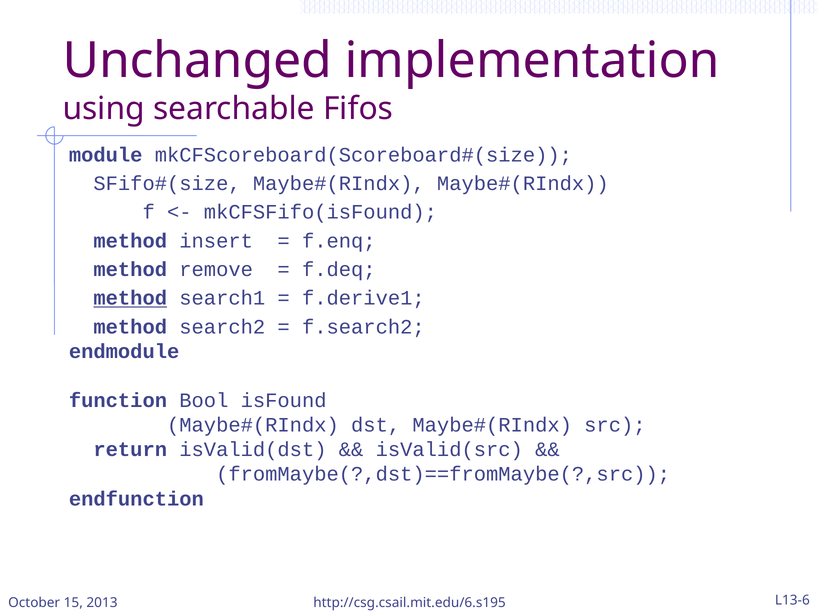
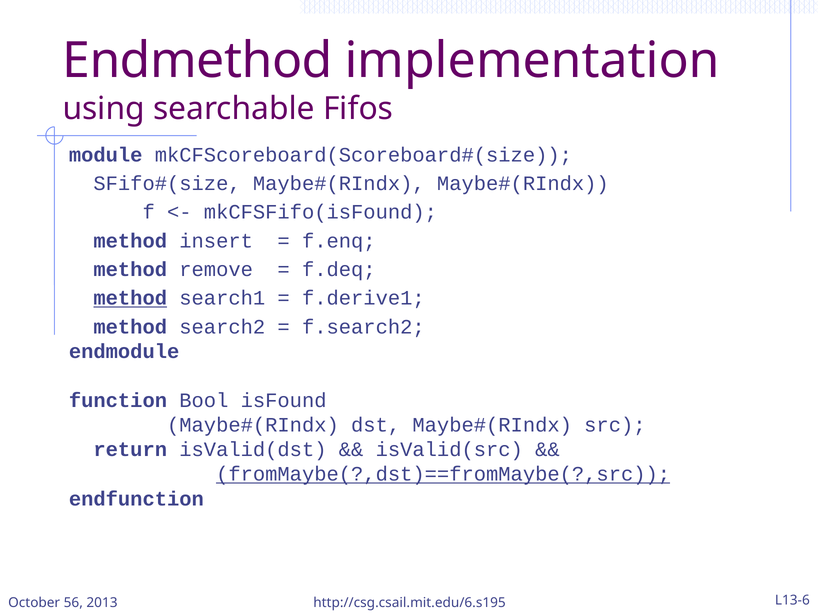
Unchanged: Unchanged -> Endmethod (197, 61)
fromMaybe(?,dst)==fromMaybe(?,src underline: none -> present (443, 474)
15: 15 -> 56 (73, 602)
